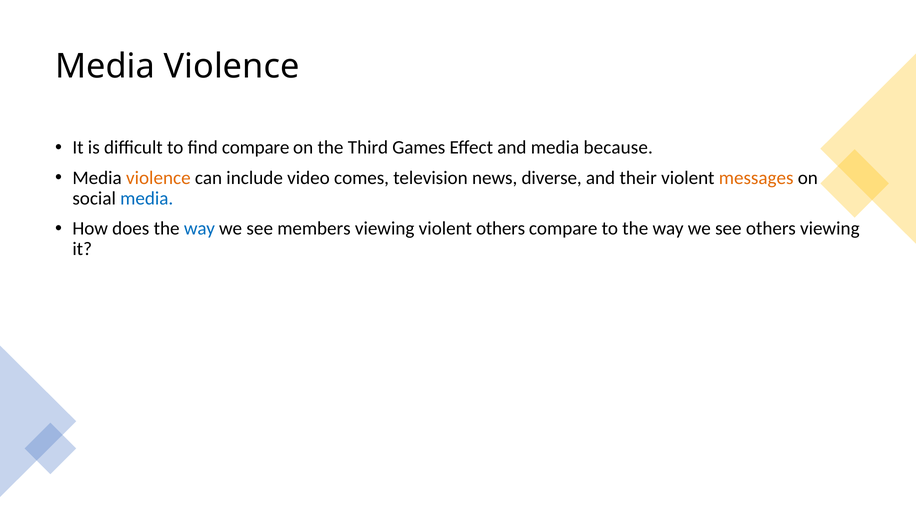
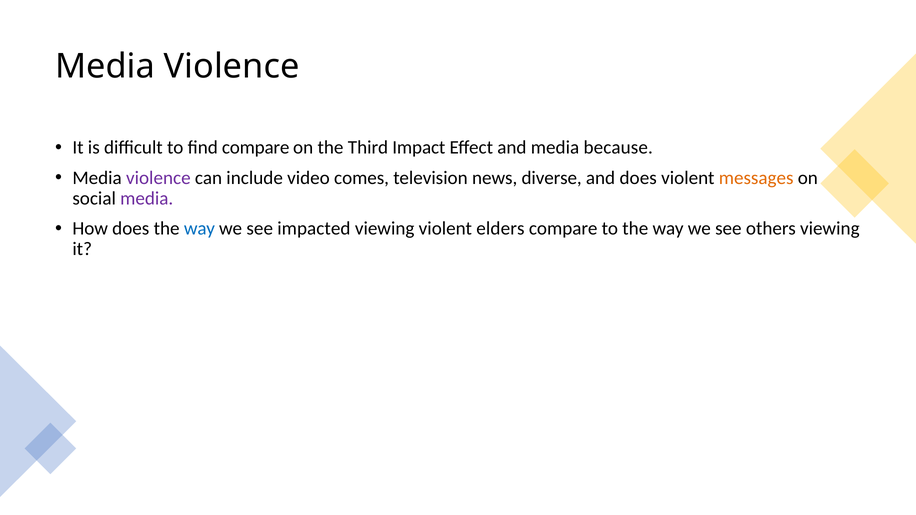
Games: Games -> Impact (419, 148)
violence colour: orange -> purple (158, 178)
and their: their -> does (638, 178)
media colour: blue -> purple (147, 198)
members: members -> impacted (314, 229)
violent others: others -> elders (500, 229)
